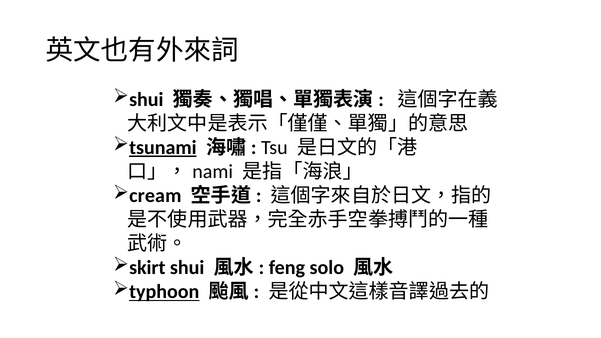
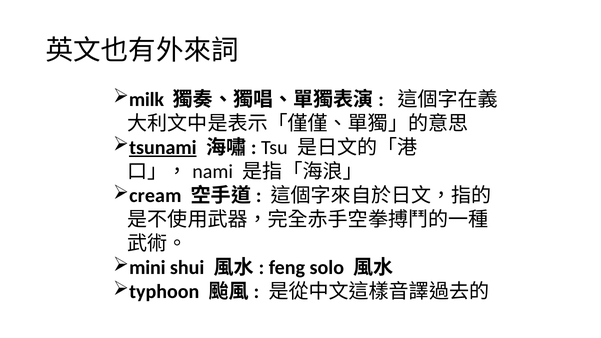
shui: shui -> milk (146, 99)
skirt: skirt -> mini (147, 268)
typhoon underline: present -> none (164, 292)
